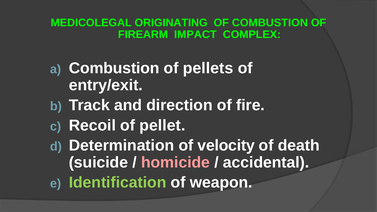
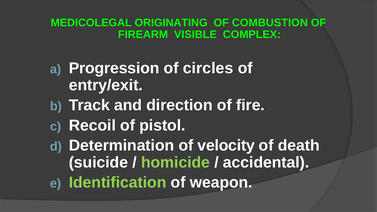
IMPACT: IMPACT -> VISIBLE (195, 35)
Combustion: Combustion -> Progression (114, 68)
pellets: pellets -> circles (208, 68)
pellet: pellet -> pistol (162, 125)
homicide colour: pink -> light green (176, 162)
